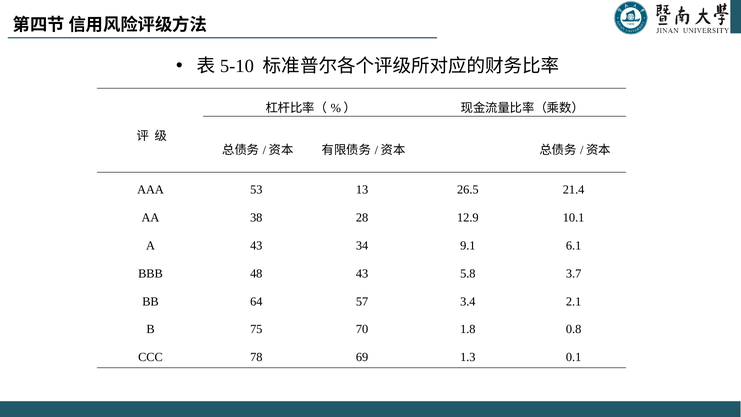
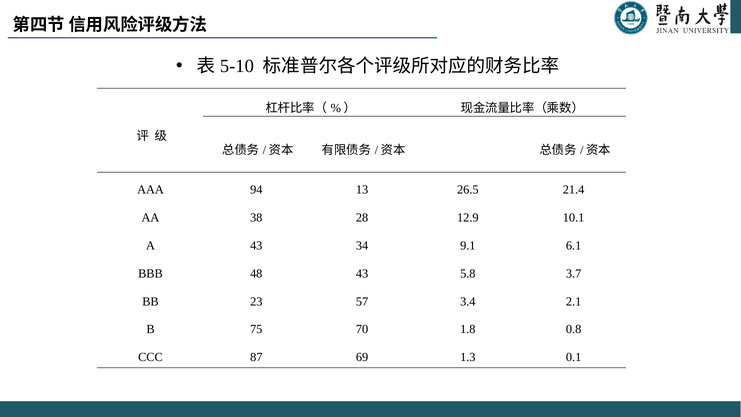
53: 53 -> 94 (256, 190)
64: 64 -> 23 (256, 301)
78: 78 -> 87 (256, 357)
